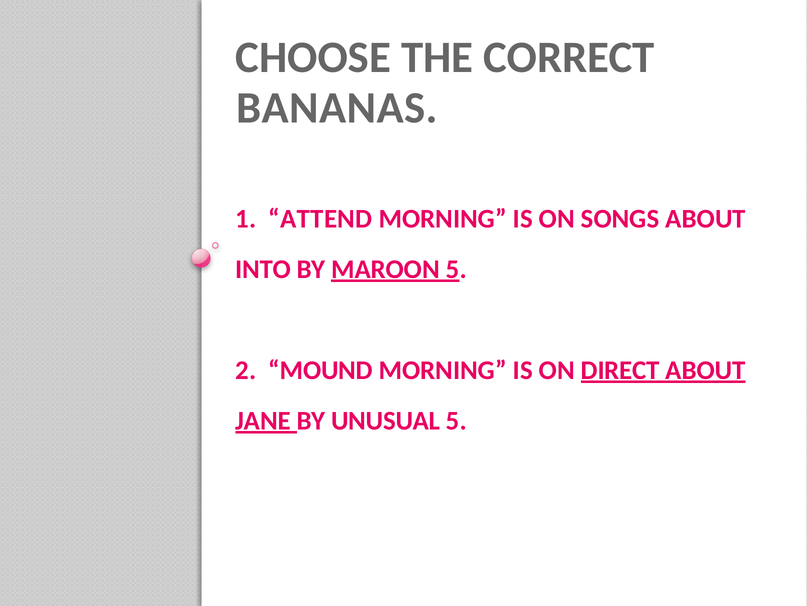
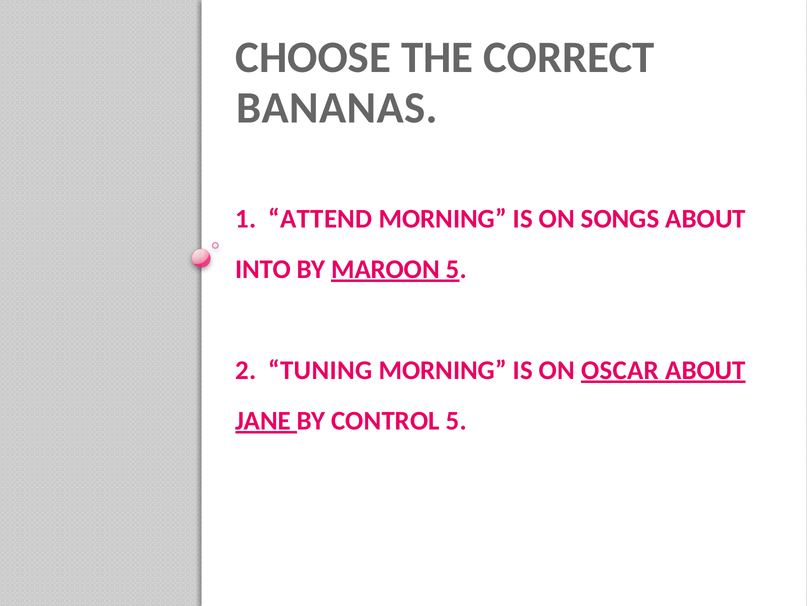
MOUND: MOUND -> TUNING (320, 370)
DIRECT: DIRECT -> OSCAR (620, 370)
UNUSUAL: UNUSUAL -> CONTROL (385, 420)
